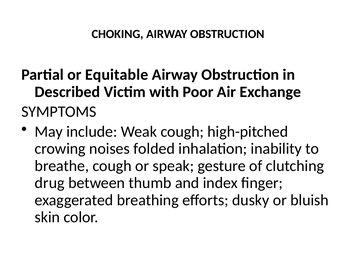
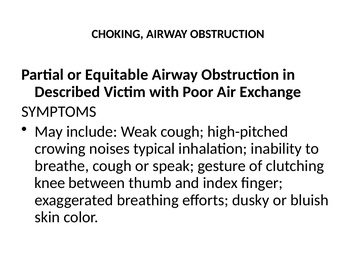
folded: folded -> typical (154, 149)
drug: drug -> knee (50, 183)
